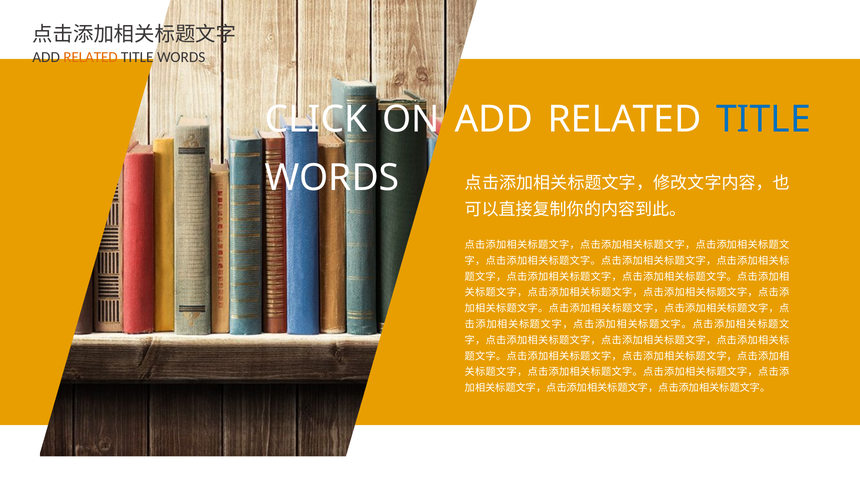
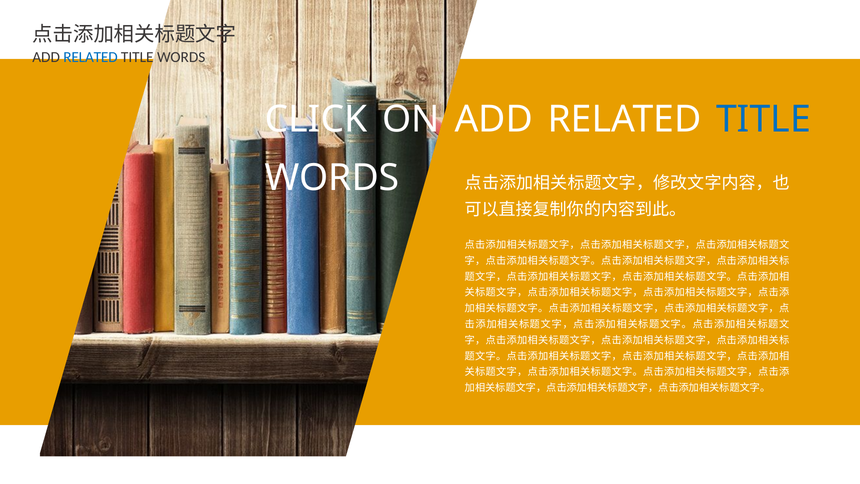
RELATED colour: orange -> blue (90, 57)
